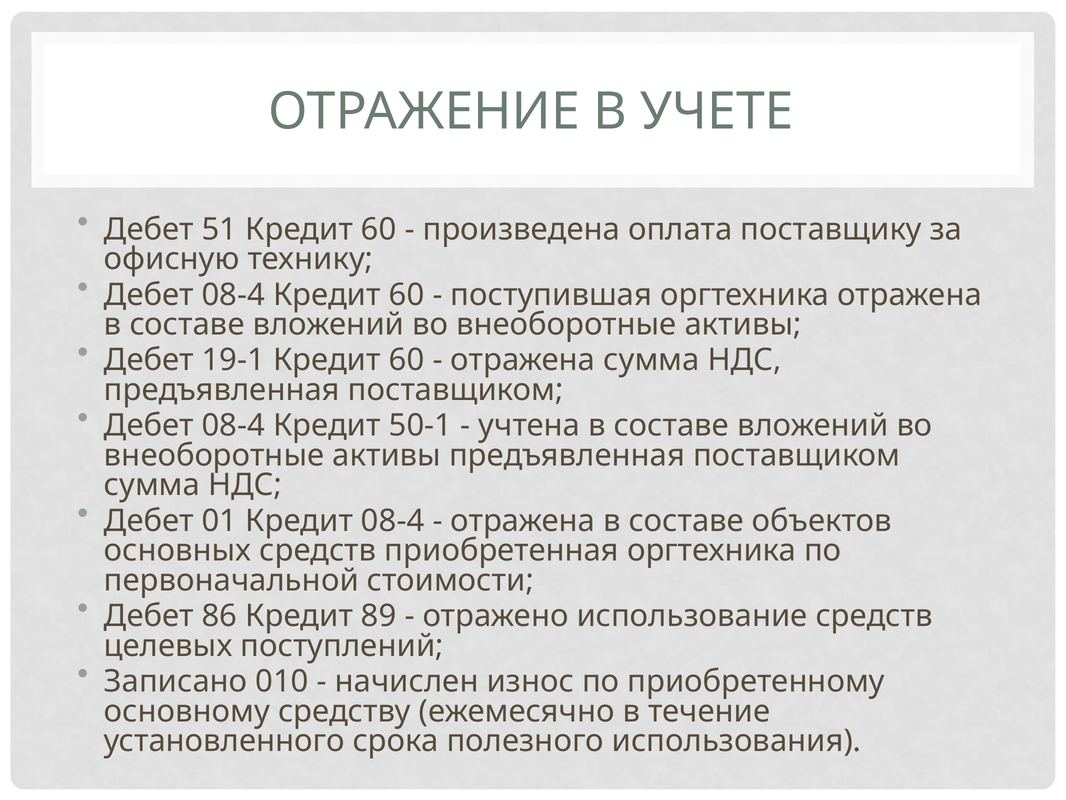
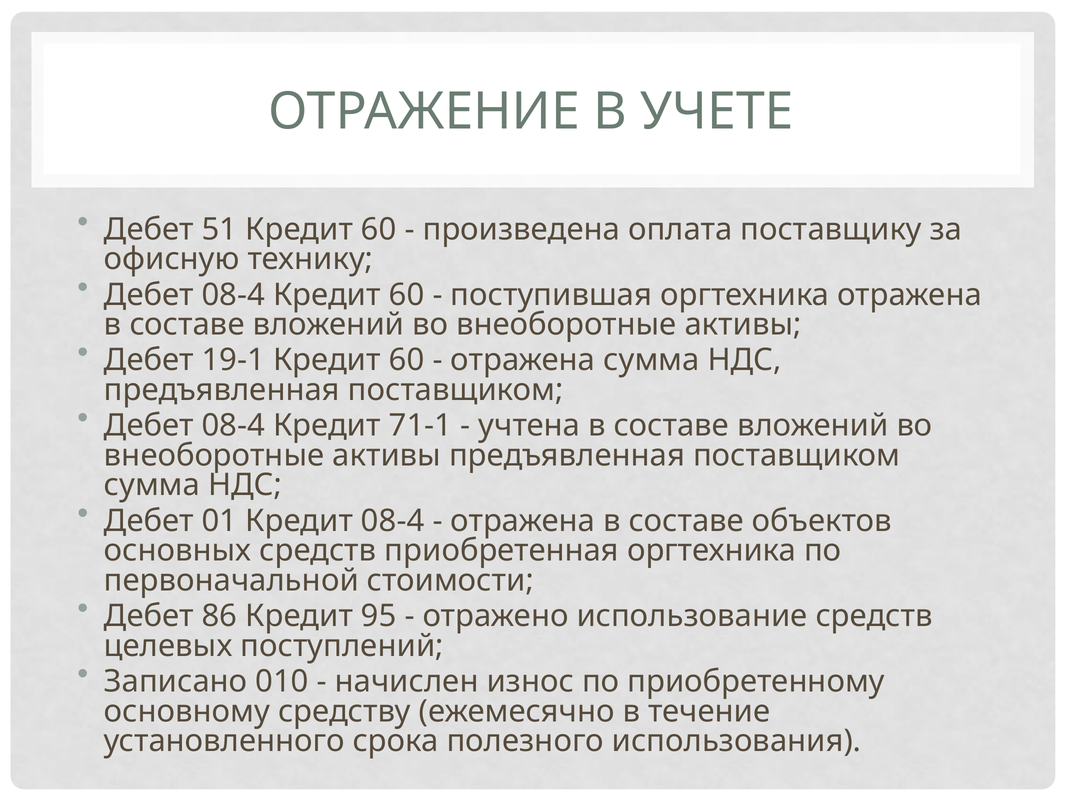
50-1: 50-1 -> 71-1 (421, 425)
89: 89 -> 95 (379, 616)
